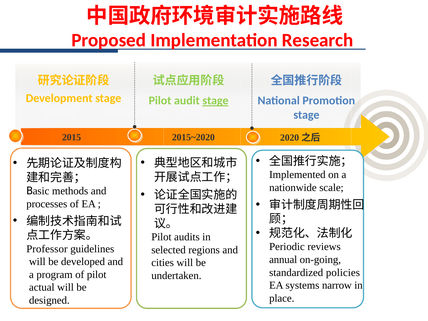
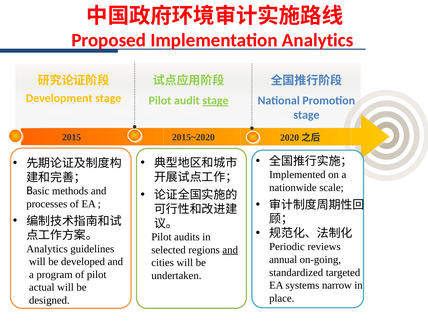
Implementation Research: Research -> Analytics (318, 40)
Professor: Professor -> Analytics (47, 249)
and underline: none -> present (230, 250)
policies: policies -> targeted (343, 272)
